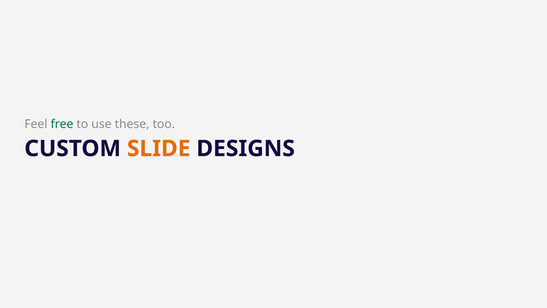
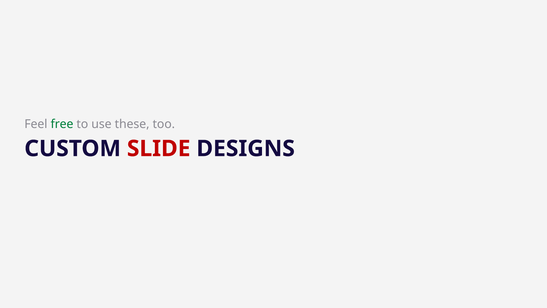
SLIDE colour: orange -> red (159, 148)
